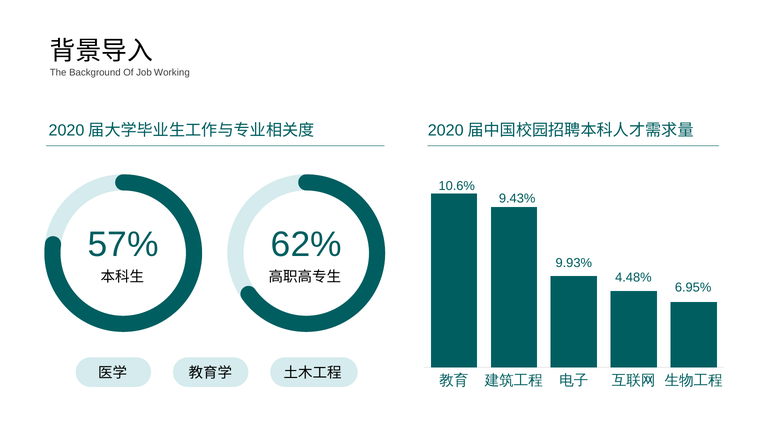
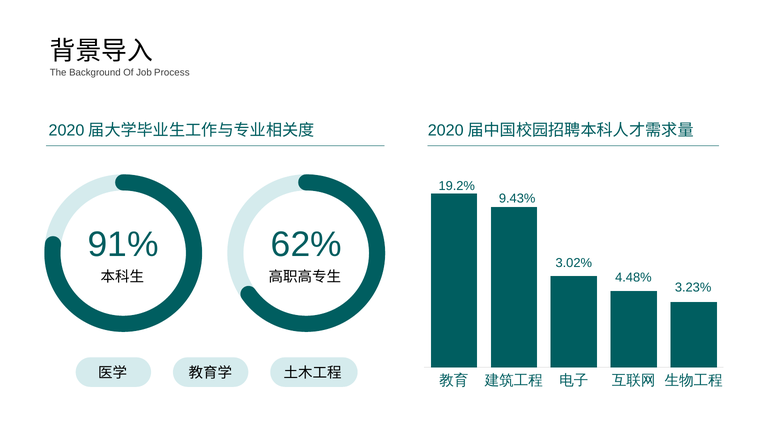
Working: Working -> Process (172, 72)
10.6%: 10.6% -> 19.2% (457, 186)
57%: 57% -> 91% (123, 245)
9.93%: 9.93% -> 3.02% (574, 263)
6.95%: 6.95% -> 3.23% (693, 288)
